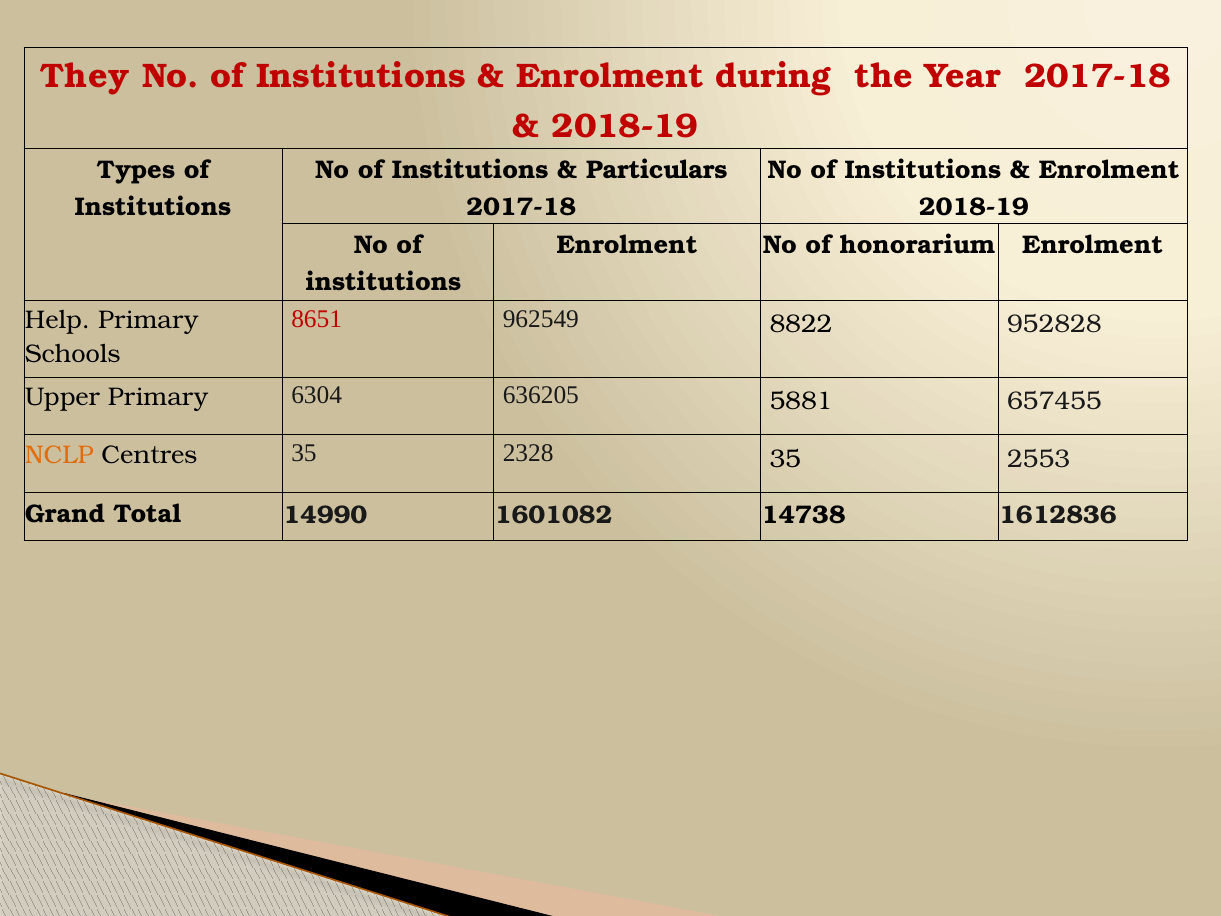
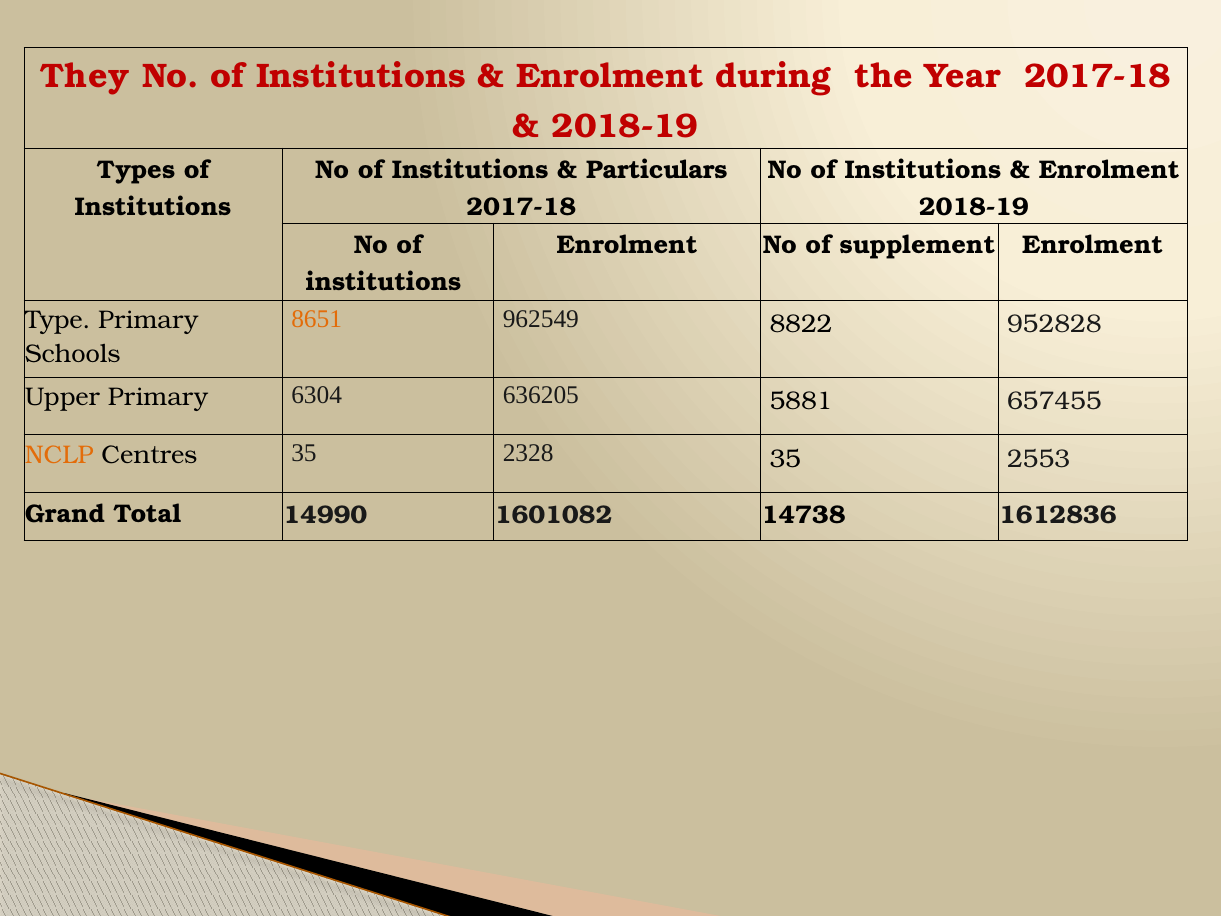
honorarium: honorarium -> supplement (917, 245)
8651 colour: red -> orange (317, 319)
Help: Help -> Type (58, 320)
